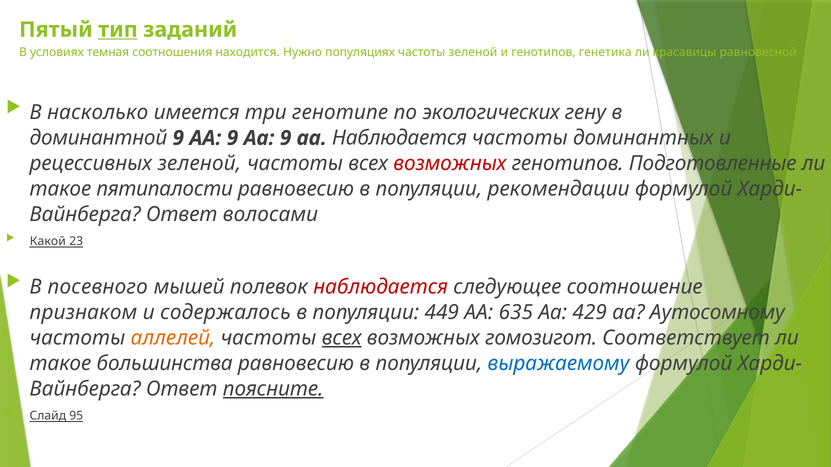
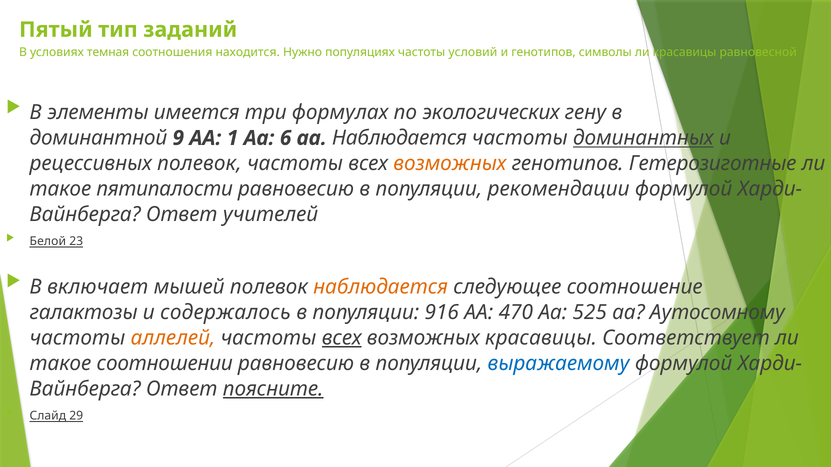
тип underline: present -> none (118, 30)
частоты зеленой: зеленой -> условий (473, 52)
генетика: генетика -> символы (605, 52)
насколько: насколько -> элементы (98, 113)
генотипе: генотипе -> формулах (340, 113)
9: 9 -> 1 (233, 138)
9: 9 -> 6 (286, 138)
доминантных underline: none -> present (643, 138)
рецессивных зеленой: зеленой -> полевок (199, 164)
возможных colour: red -> orange (450, 164)
Подготовленные: Подготовленные -> Гетерозиготные (713, 164)
волосами: волосами -> учителей (270, 215)
Какой: Какой -> Белой (48, 242)
посевного: посевного -> включает (98, 287)
наблюдается colour: red -> orange (381, 287)
признаком: признаком -> галактозы (84, 313)
449: 449 -> 916 (442, 313)
635: 635 -> 470 (516, 313)
429: 429 -> 525 (590, 313)
возможных гомозигот: гомозигот -> красавицы (541, 338)
большинства: большинства -> соотношении (165, 364)
95: 95 -> 29 (76, 416)
